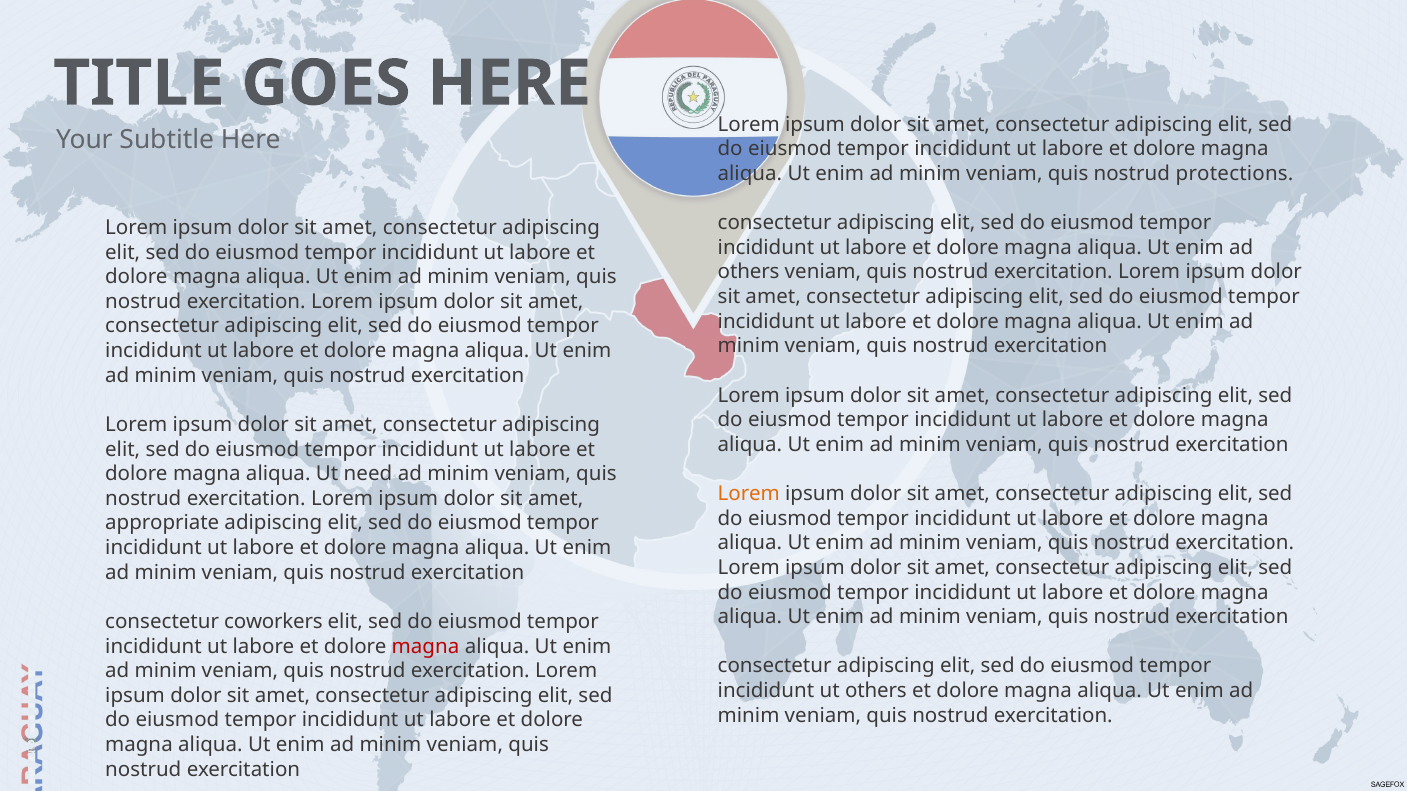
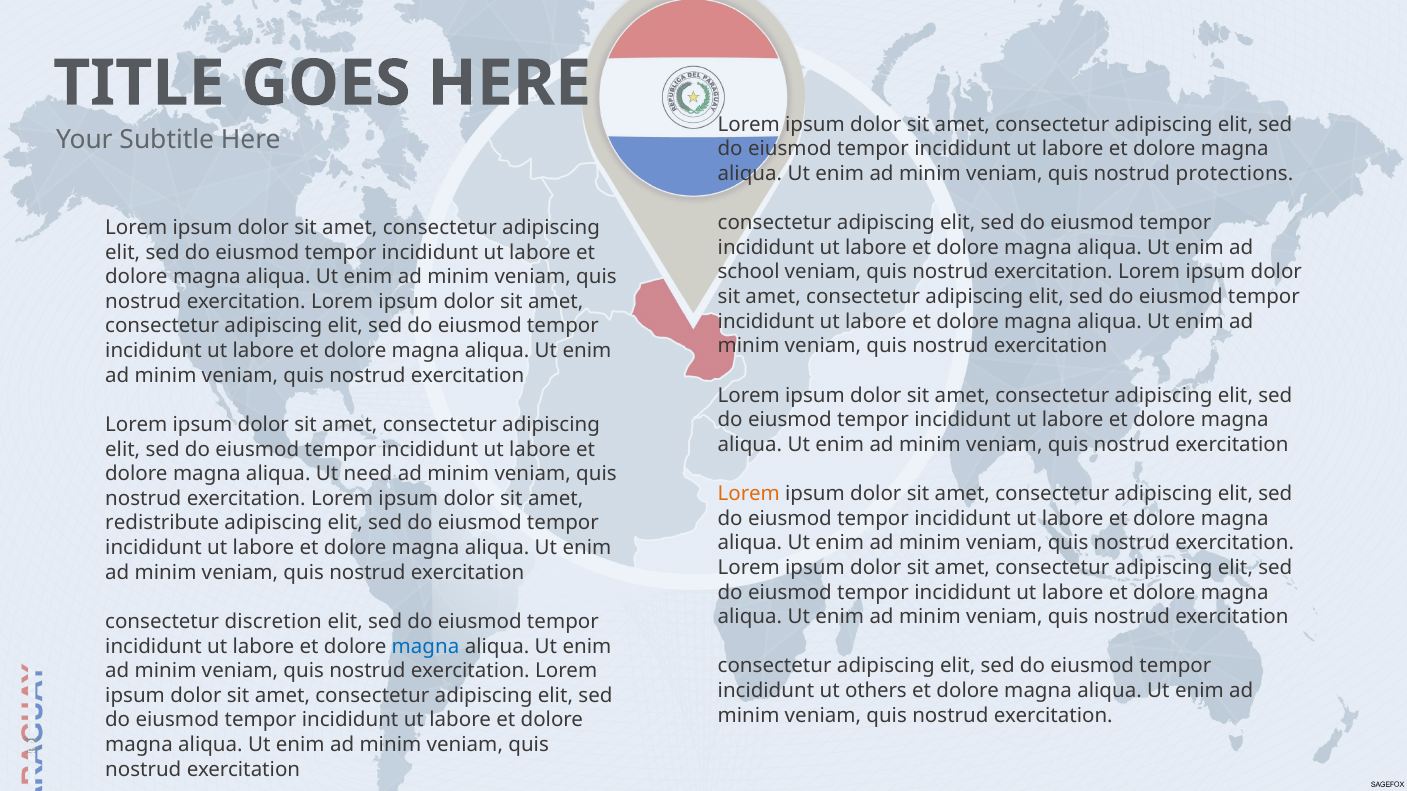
others: others -> school (749, 272)
appropriate: appropriate -> redistribute (162, 523)
coworkers: coworkers -> discretion (273, 622)
magna colour: red -> blue (426, 647)
